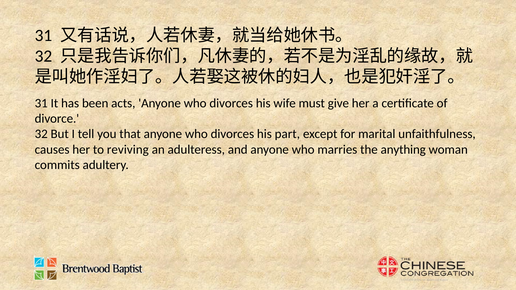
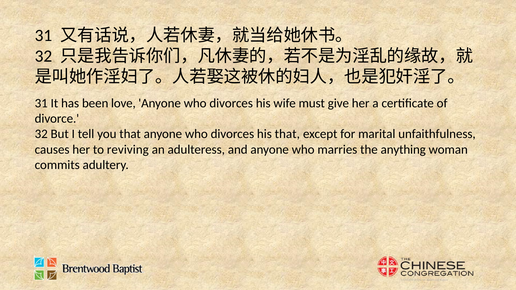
acts: acts -> love (123, 103)
his part: part -> that (287, 134)
